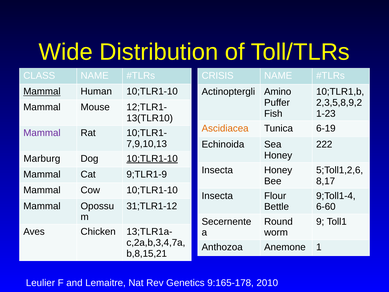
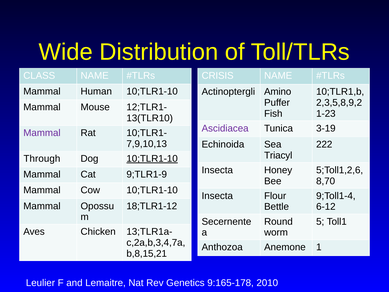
Mammal underline: present -> none (42, 91)
Ascidiacea colour: orange -> purple (225, 128)
6-19: 6-19 -> 3-19 (326, 128)
Honey: Honey -> Triacyl (278, 155)
Marburg: Marburg -> Through (42, 159)
8,17: 8,17 -> 8,70 (326, 181)
31;TLR1-12: 31;TLR1-12 -> 18;TLR1-12 (152, 206)
6-60: 6-60 -> 6-12 (326, 207)
9: 9 -> 5 (320, 221)
